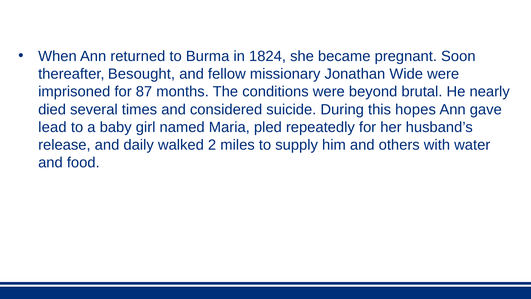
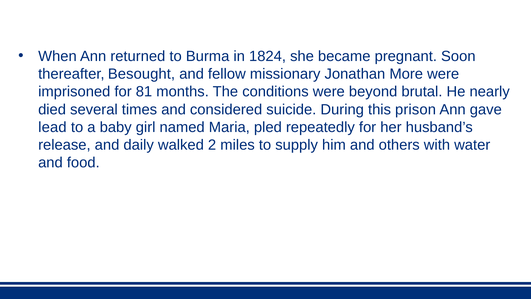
Wide: Wide -> More (406, 74)
87: 87 -> 81 (144, 92)
hopes: hopes -> prison (416, 109)
